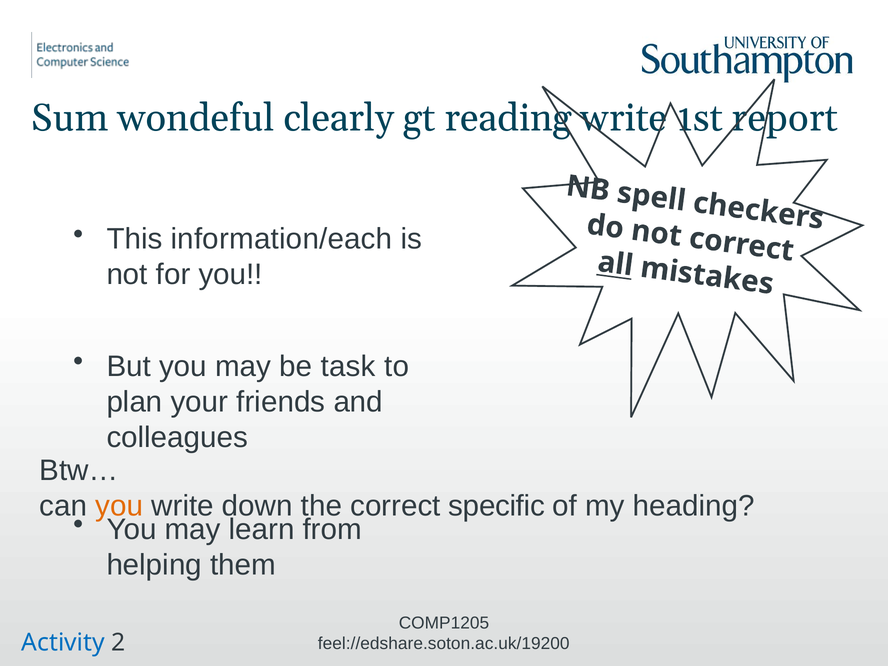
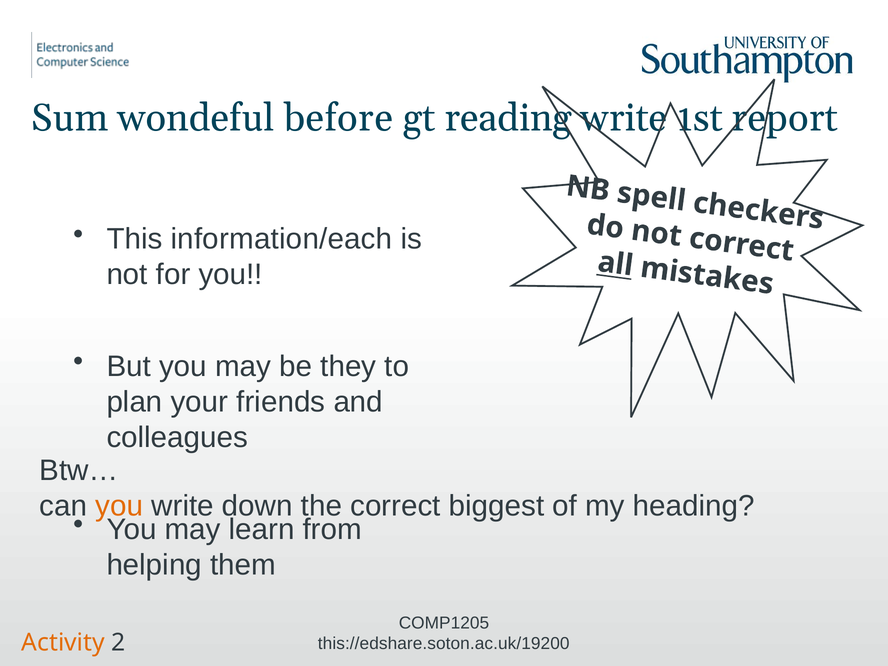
clearly: clearly -> before (339, 118)
task: task -> they (348, 366)
specific: specific -> biggest (496, 506)
Activity colour: blue -> orange (63, 643)
feel://edshare.soton.ac.uk/19200: feel://edshare.soton.ac.uk/19200 -> this://edshare.soton.ac.uk/19200 (444, 644)
